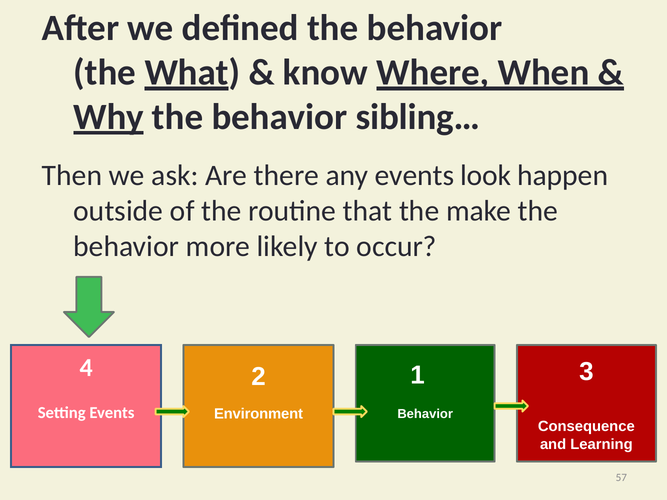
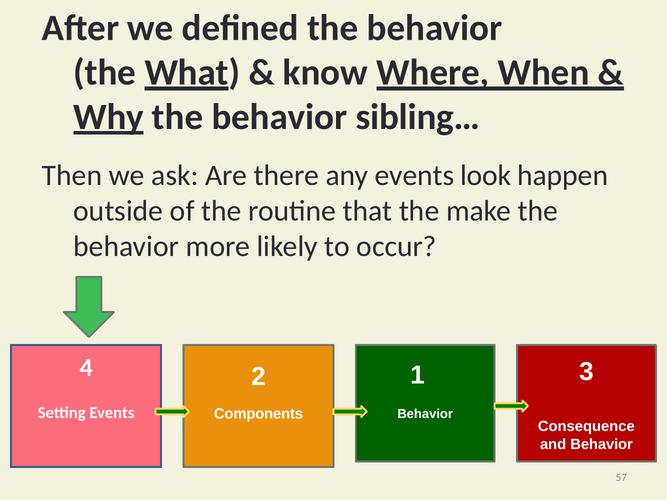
Environment: Environment -> Components (258, 414)
and Learning: Learning -> Behavior (602, 444)
